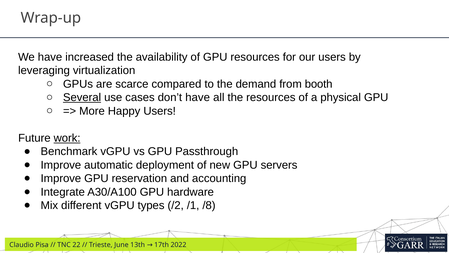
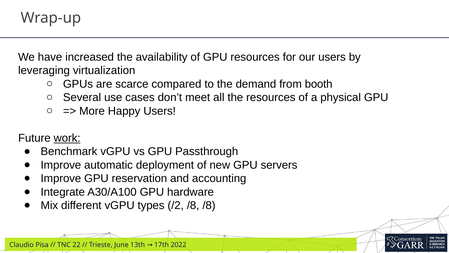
Several underline: present -> none (82, 97)
don’t have: have -> meet (198, 97)
/2 /1: /1 -> /8 (193, 205)
